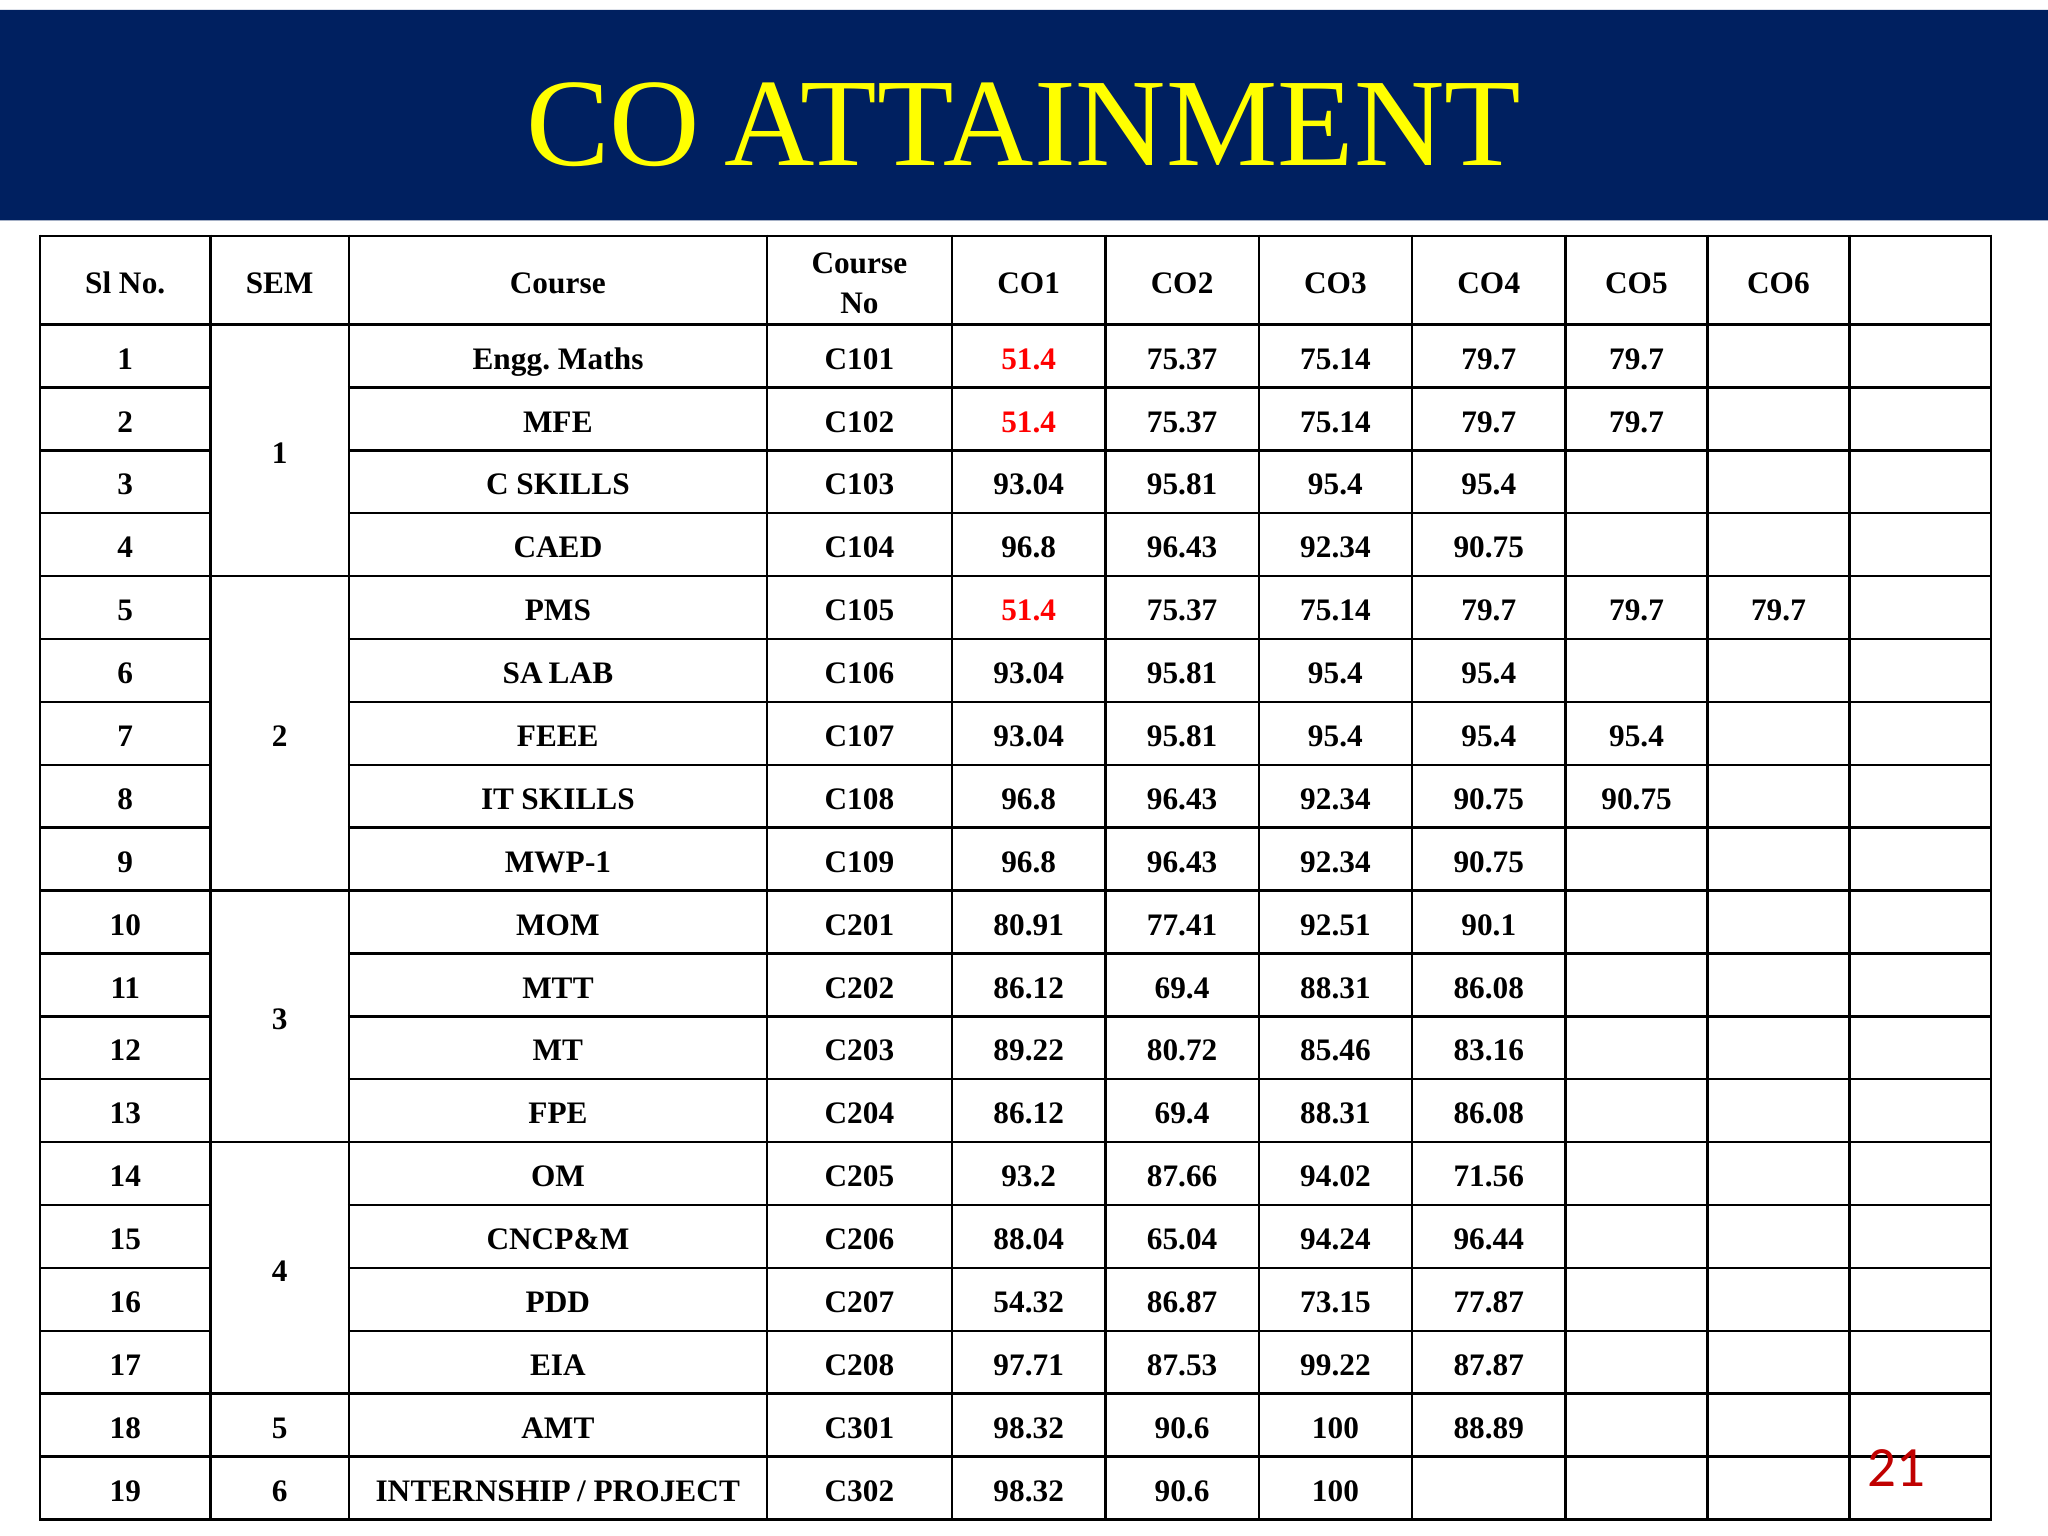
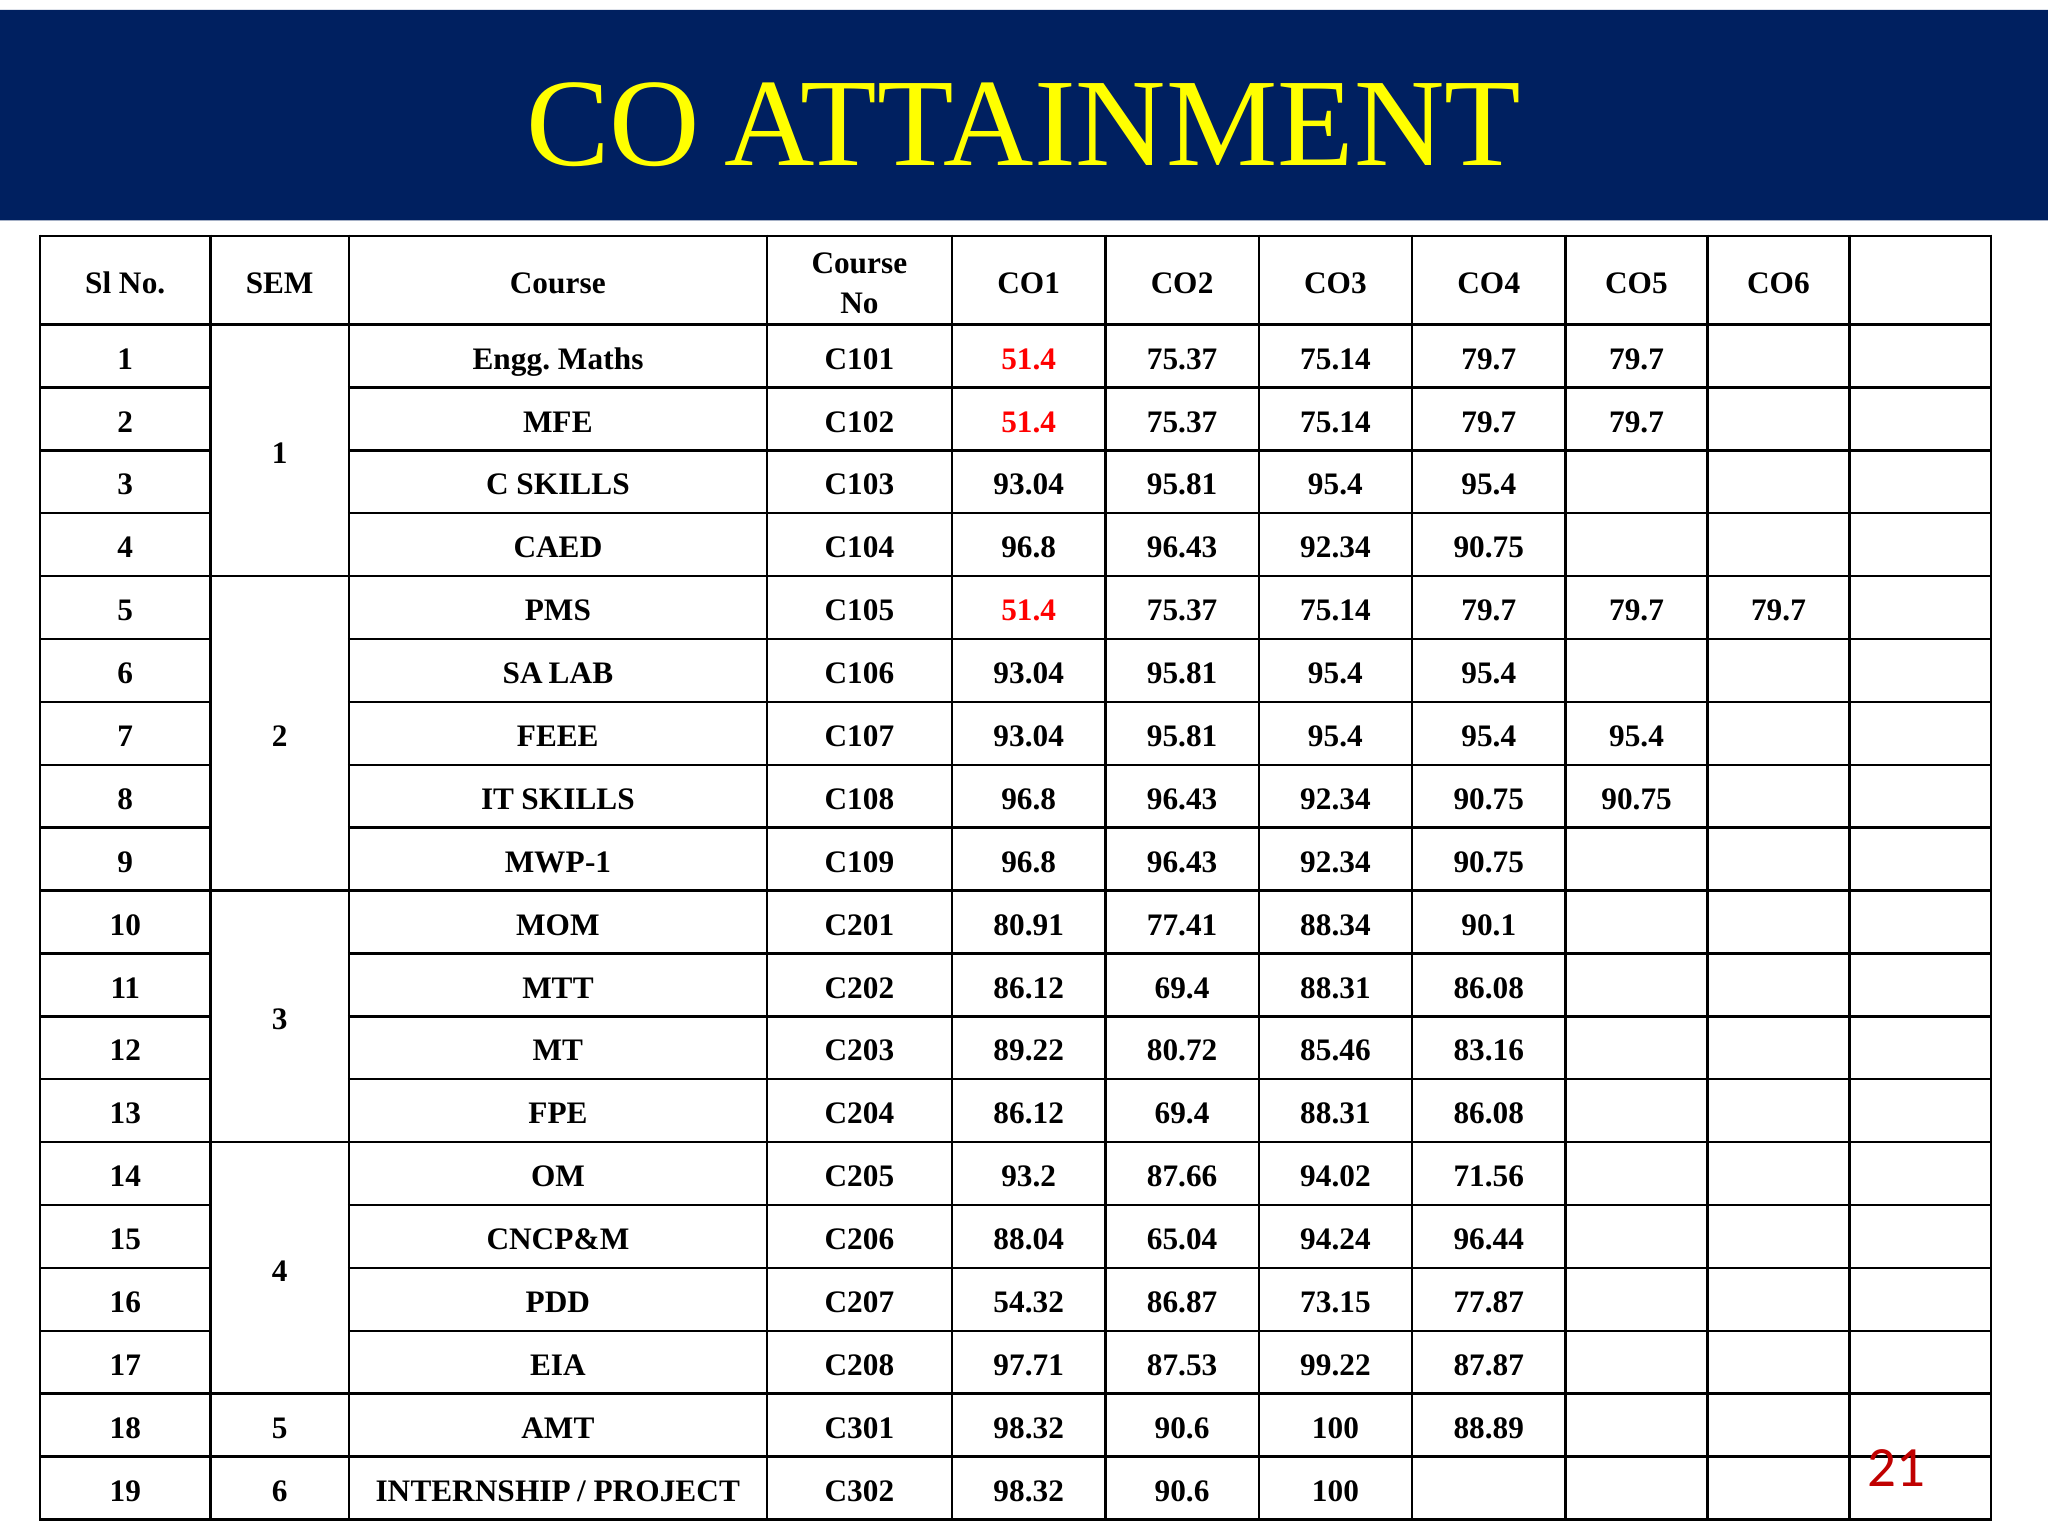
92.51: 92.51 -> 88.34 (1335, 925)
